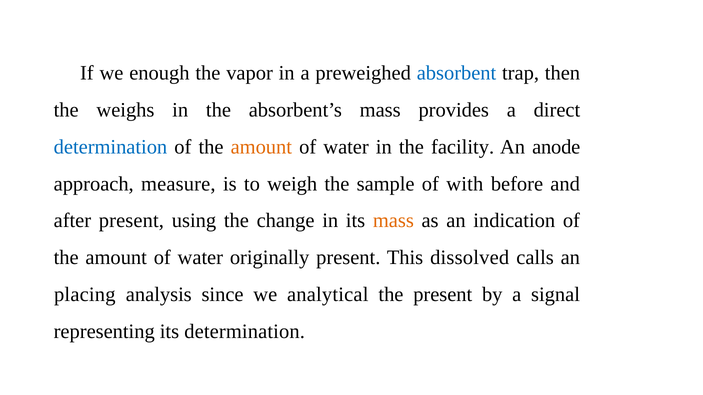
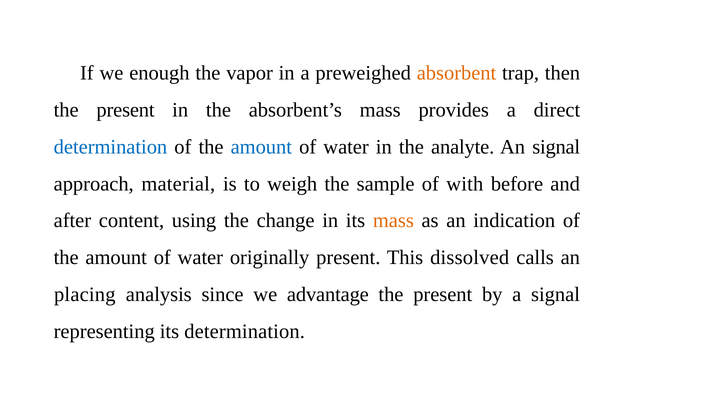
absorbent colour: blue -> orange (457, 73)
weighs: weighs -> present (126, 110)
amount colour: orange -> blue (261, 147)
facility: facility -> analyte (463, 147)
An anode: anode -> signal (556, 147)
measure: measure -> material (178, 184)
after present: present -> content (131, 221)
analytical: analytical -> advantage (328, 295)
